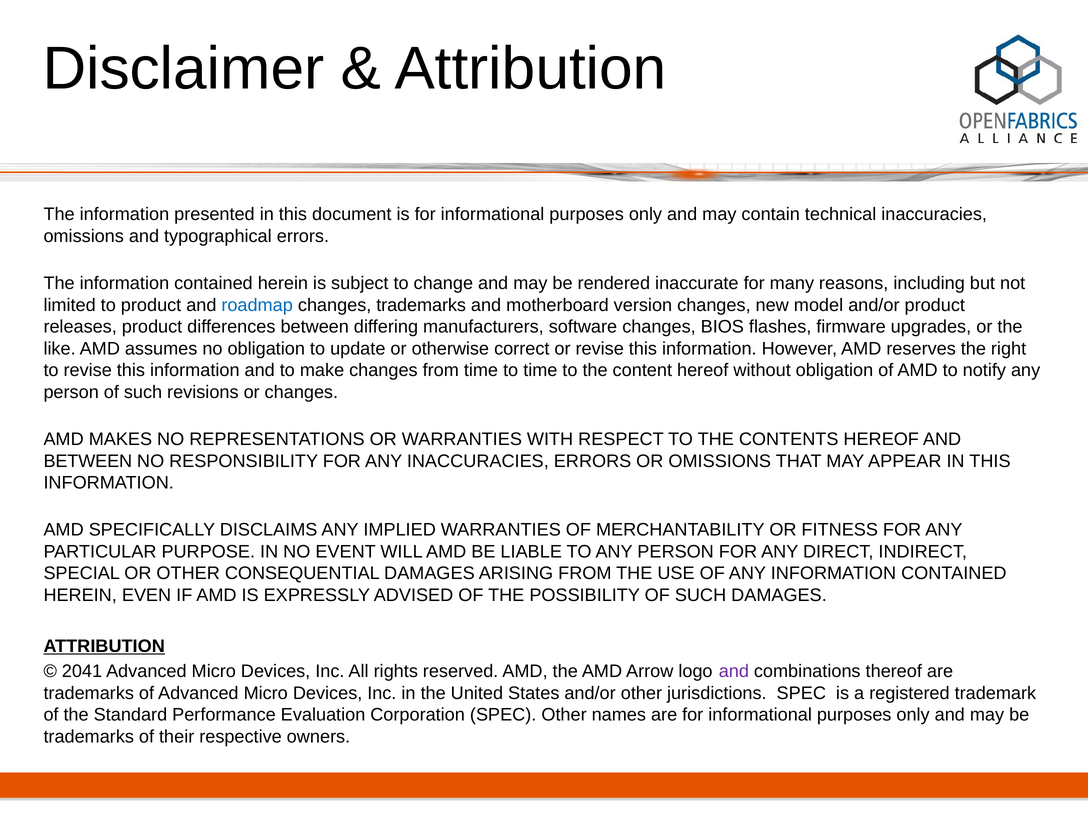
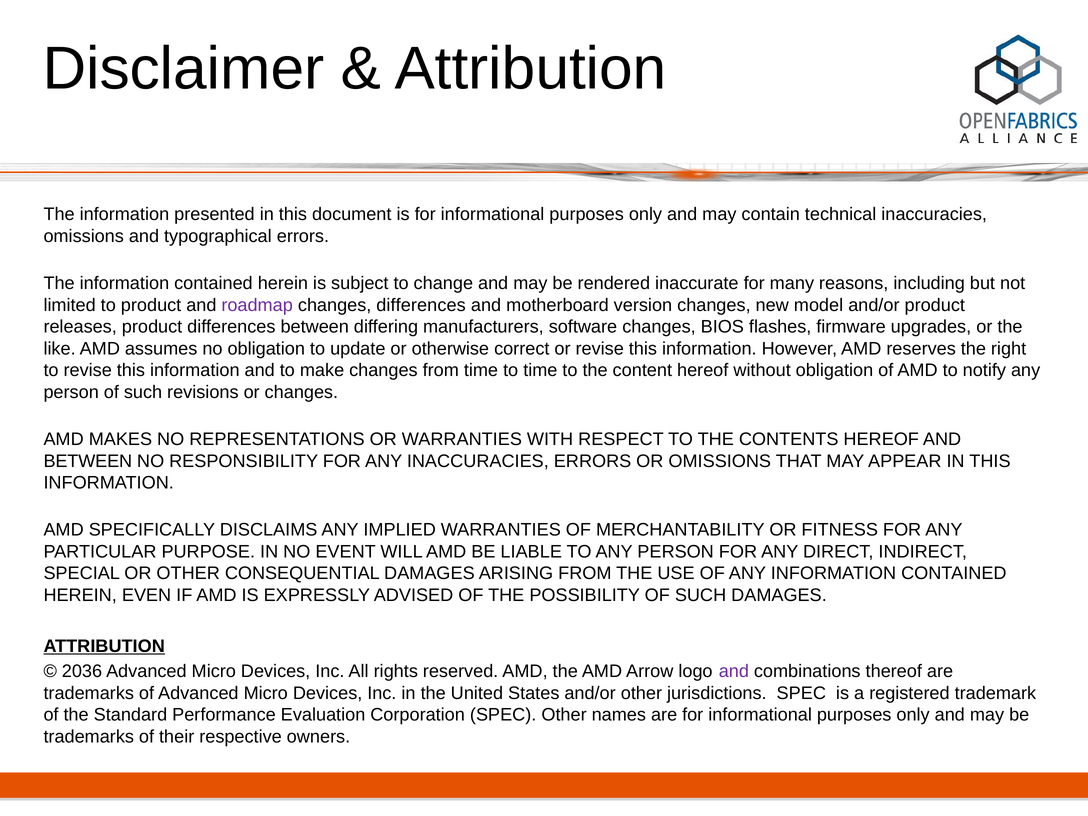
roadmap colour: blue -> purple (257, 305)
changes trademarks: trademarks -> differences (421, 305)
2041: 2041 -> 2036 (82, 671)
